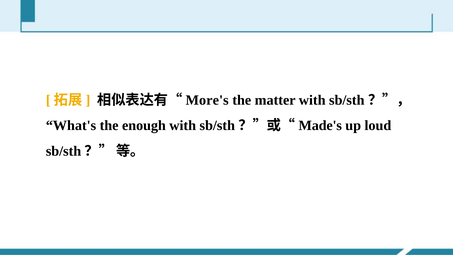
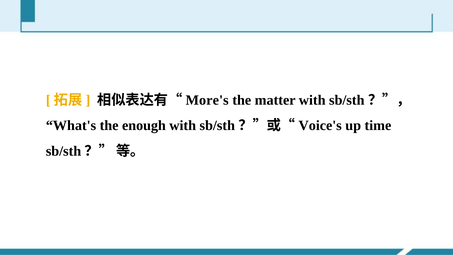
Made's: Made's -> Voice's (320, 126)
loud: loud -> time (378, 126)
